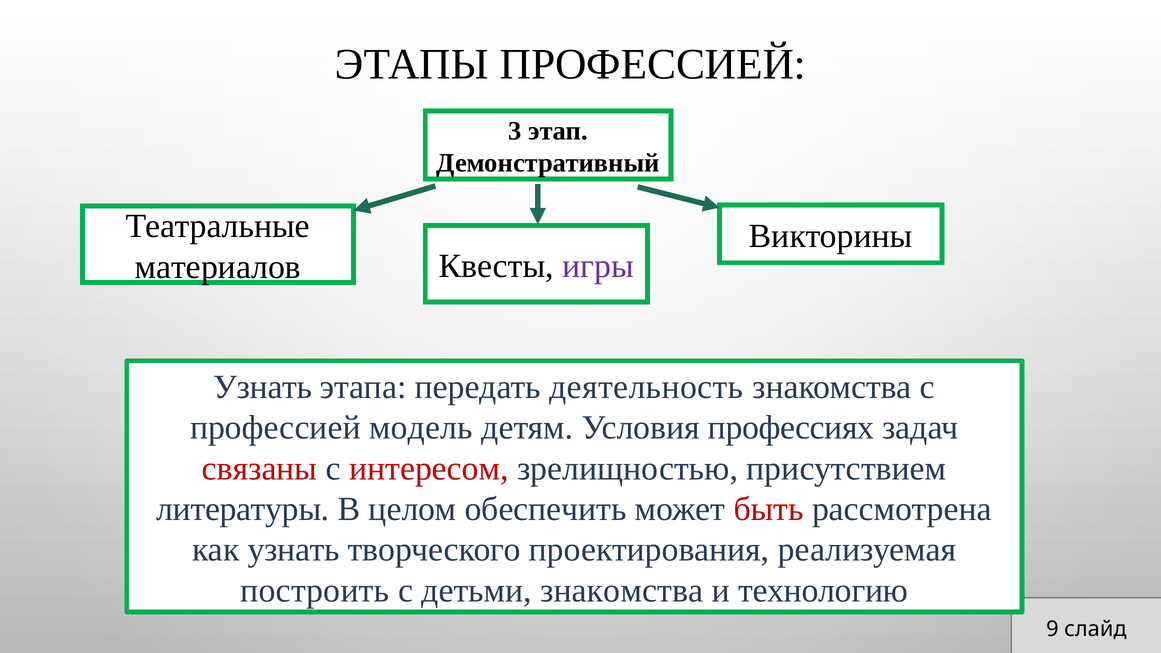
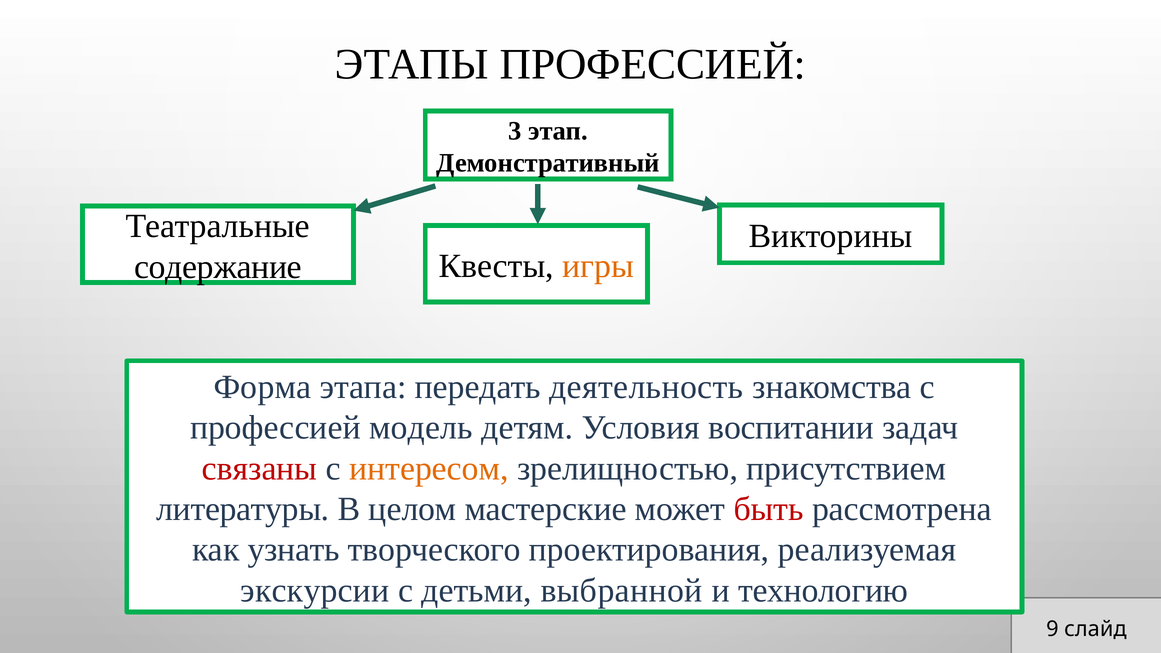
материалов: материалов -> содержание (218, 267)
игры colour: purple -> orange (598, 266)
Узнать: Узнать -> Форма (262, 387)
профессиях: профессиях -> воспитании (791, 428)
интересом colour: red -> orange (429, 468)
обеспечить: обеспечить -> мастерские (546, 509)
построить: построить -> экскурсии (315, 590)
детьми знакомства: знакомства -> выбранной (622, 590)
